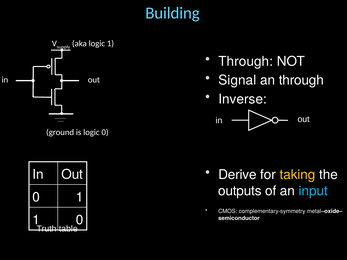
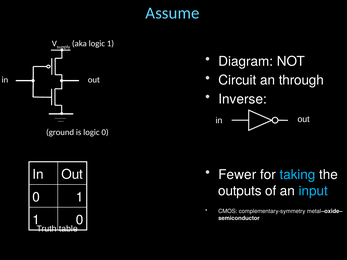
Building: Building -> Assume (173, 13)
Through: Through -> Diagram (246, 61)
Signal: Signal -> Circuit (237, 80)
Derive: Derive -> Fewer (237, 175)
taking colour: yellow -> light blue (297, 175)
